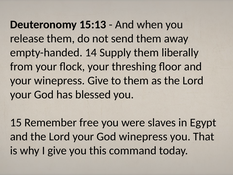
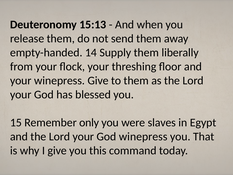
free: free -> only (89, 122)
